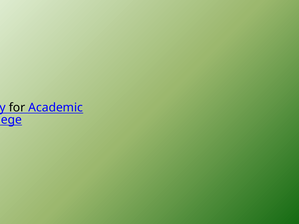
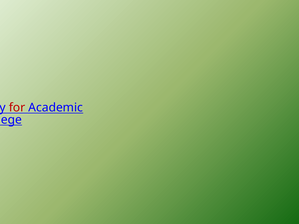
for colour: black -> red (17, 108)
